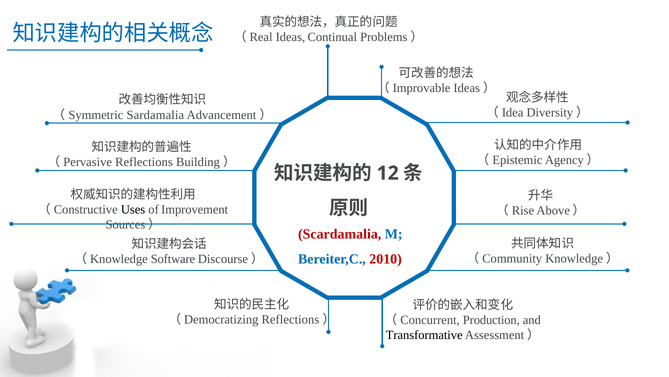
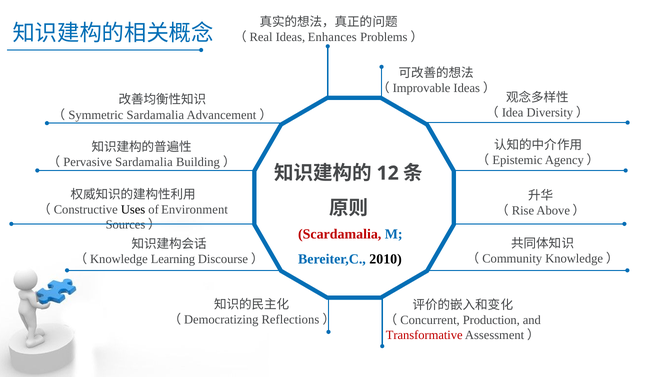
Continual: Continual -> Enhances (332, 37)
（Pervasive Reflections: Reflections -> Sardamalia (144, 162)
Improvement: Improvement -> Environment (195, 209)
2010 colour: red -> black (386, 259)
Software: Software -> Learning (173, 259)
Transformative colour: black -> red (424, 335)
